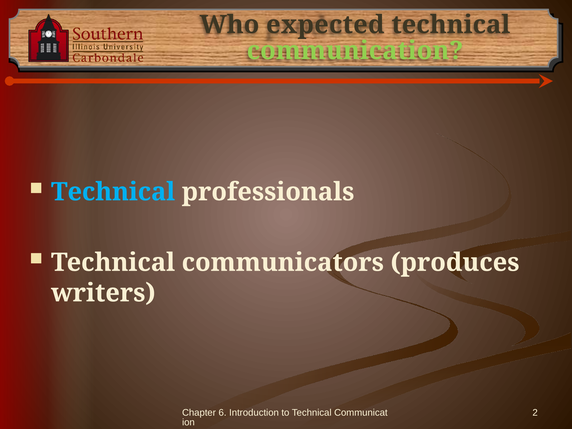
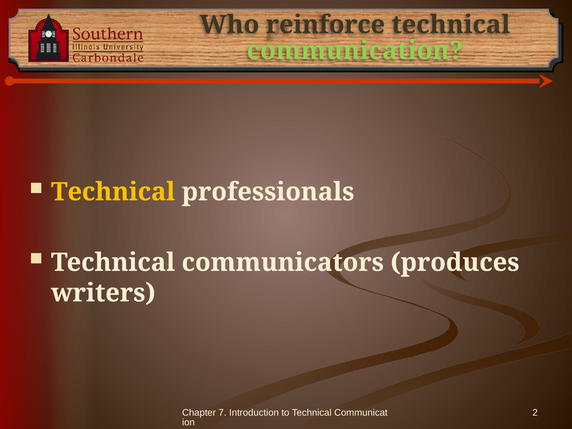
expected: expected -> reinforce (326, 25)
Technical colour: light blue -> yellow (113, 192)
6: 6 -> 7 (223, 413)
